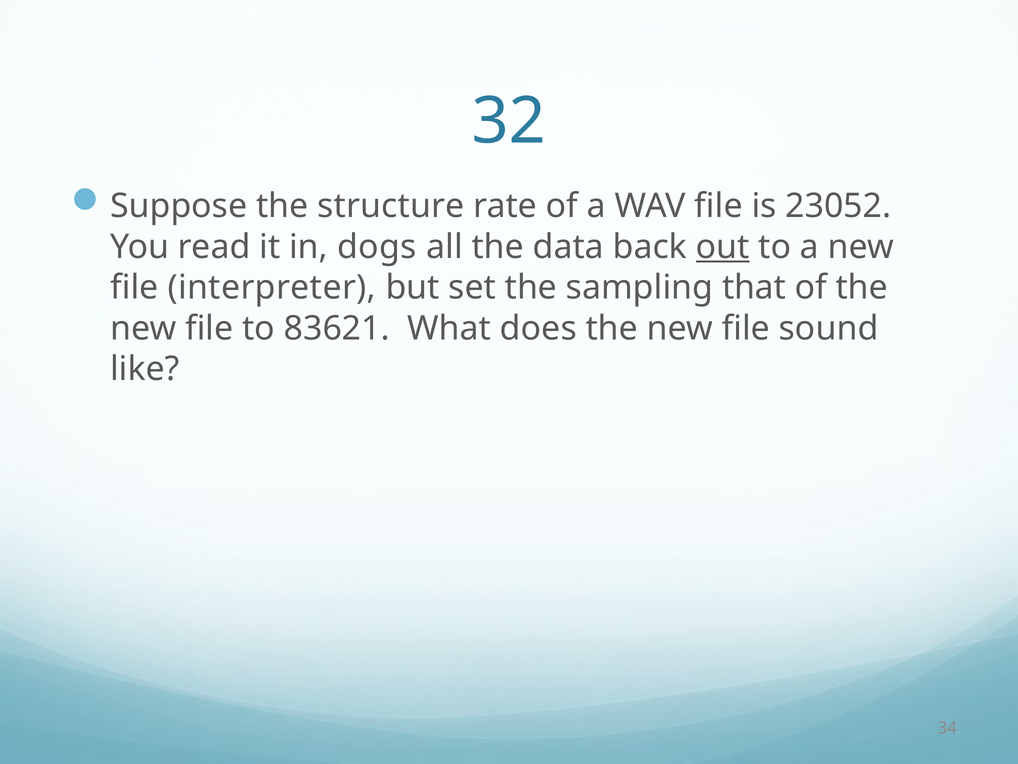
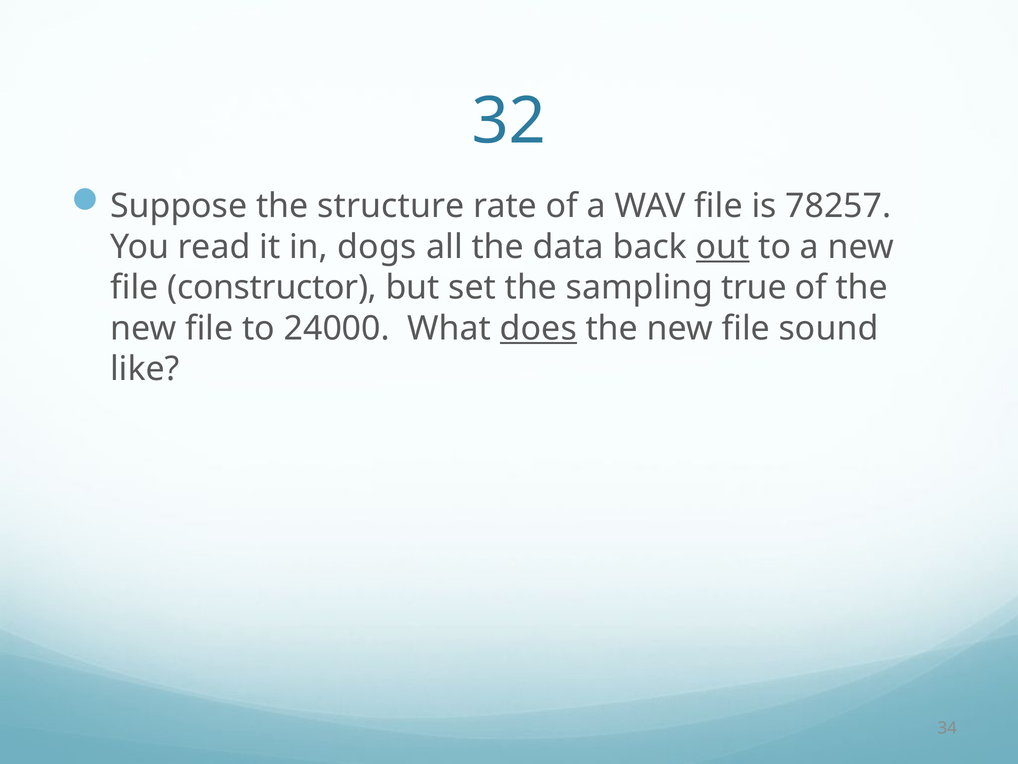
23052: 23052 -> 78257 (838, 206)
interpreter: interpreter -> constructor (272, 287)
that: that -> true (754, 287)
83621: 83621 -> 24000 (337, 328)
does underline: none -> present (538, 328)
